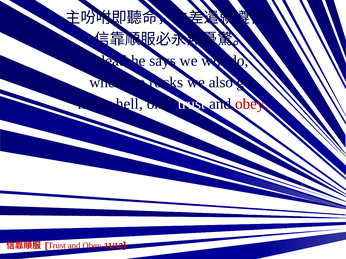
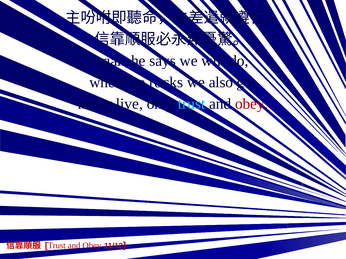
dead: dead -> trials (112, 61)
hell: hell -> live (129, 104)
trust colour: white -> light blue (192, 104)
